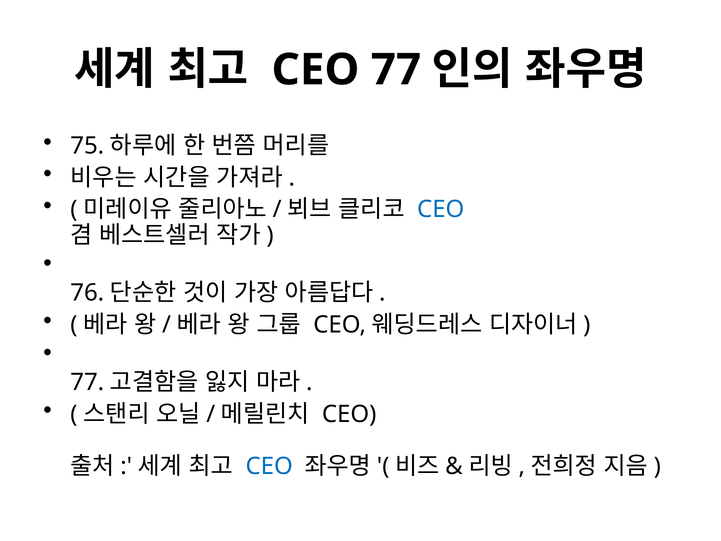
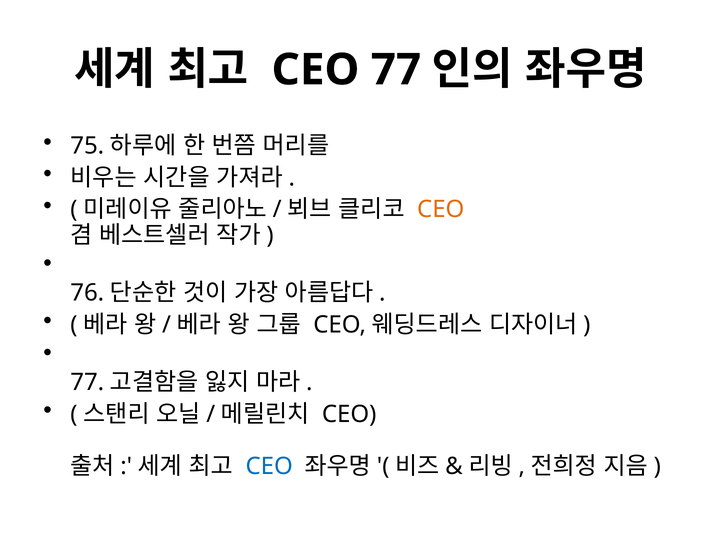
CEO colour: blue -> orange (441, 209)
